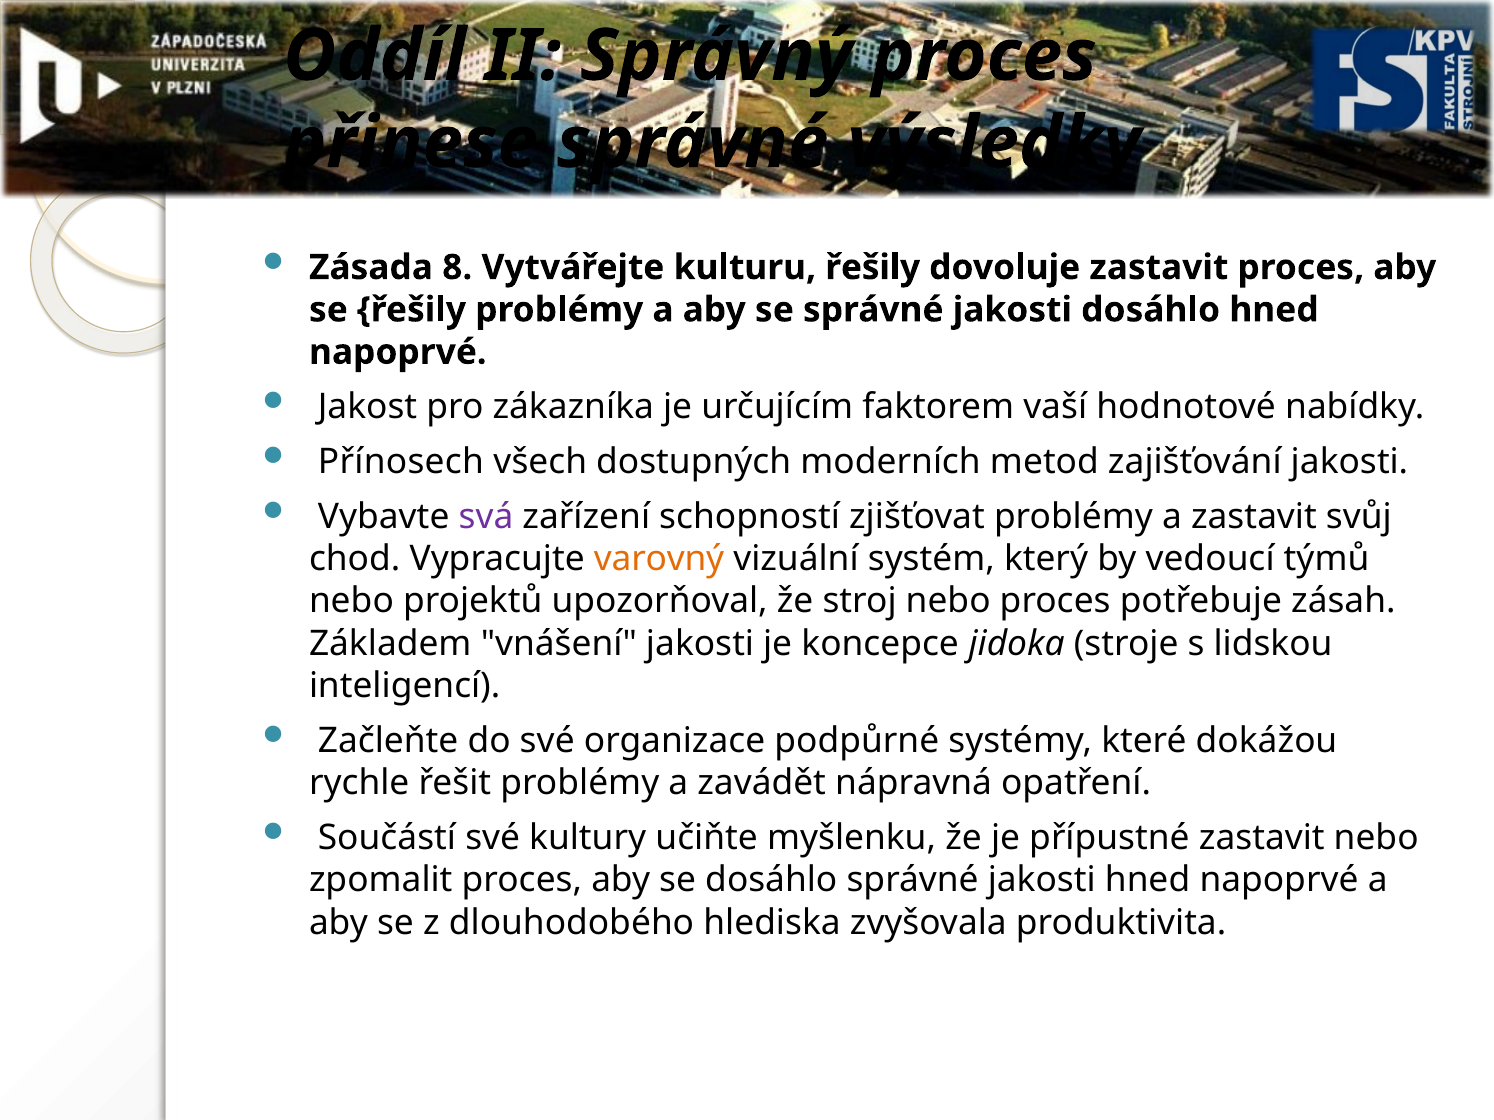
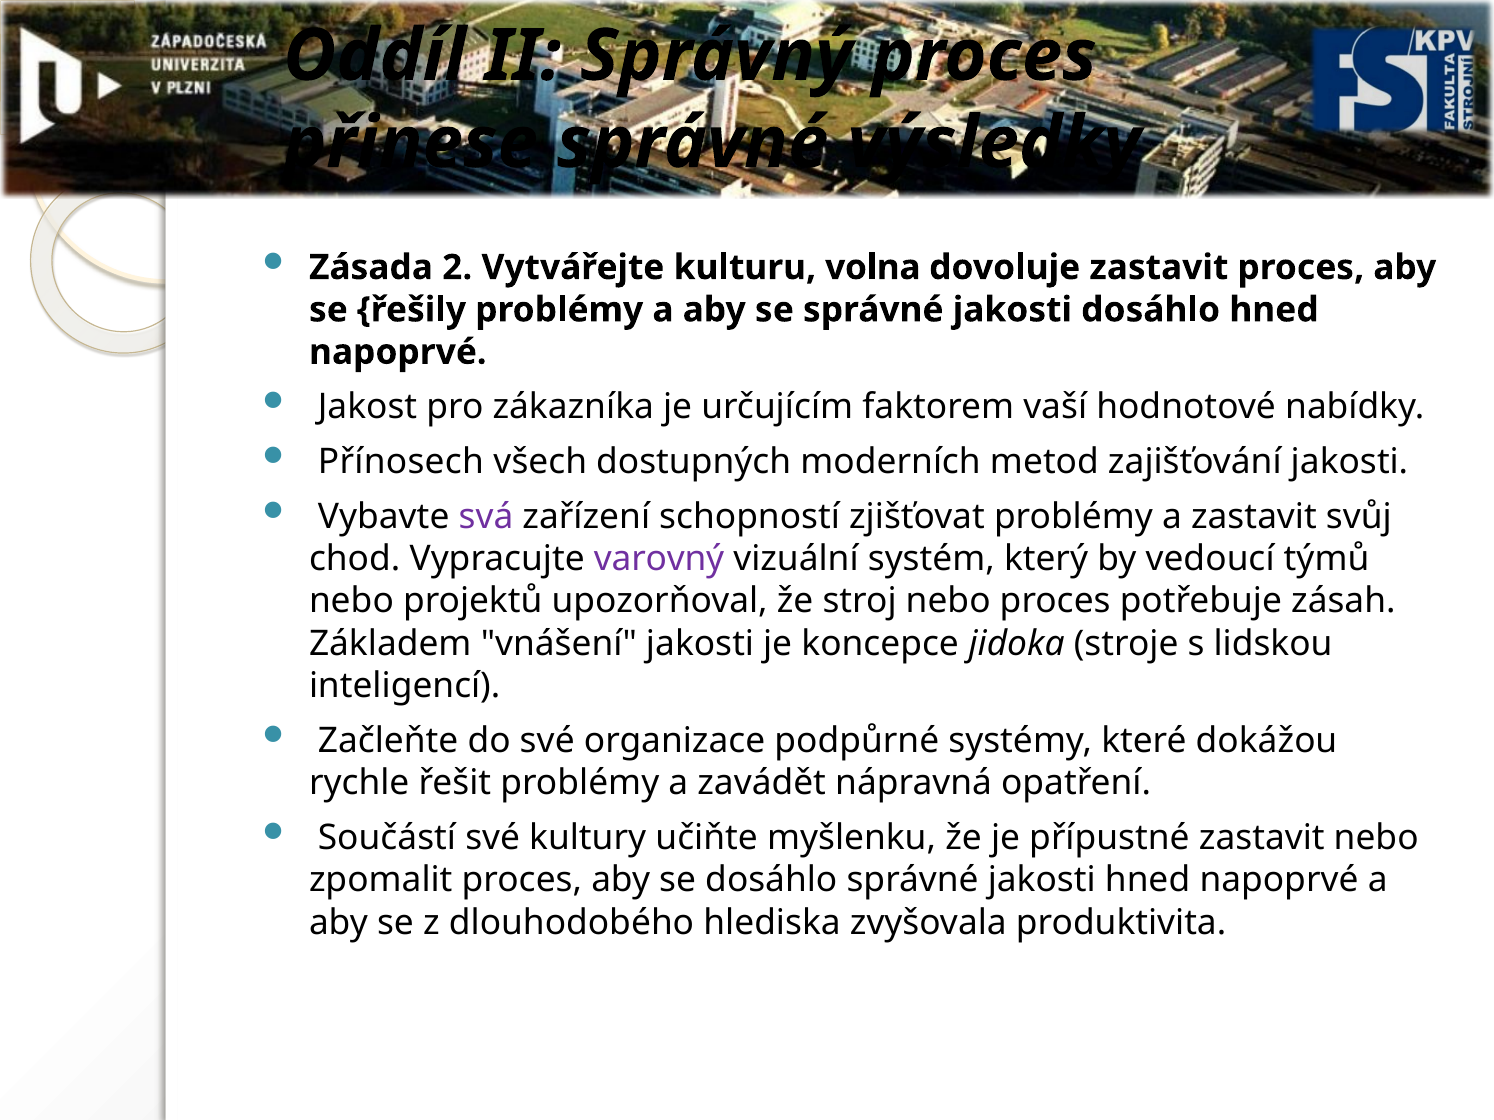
8: 8 -> 2 (457, 268)
kulturu řešily: řešily -> volna (873, 268)
varovný colour: orange -> purple (659, 559)
